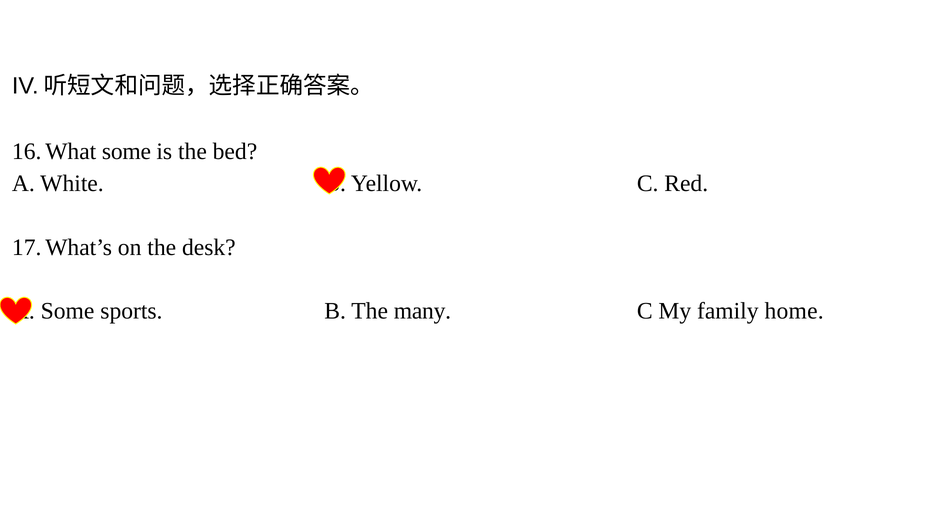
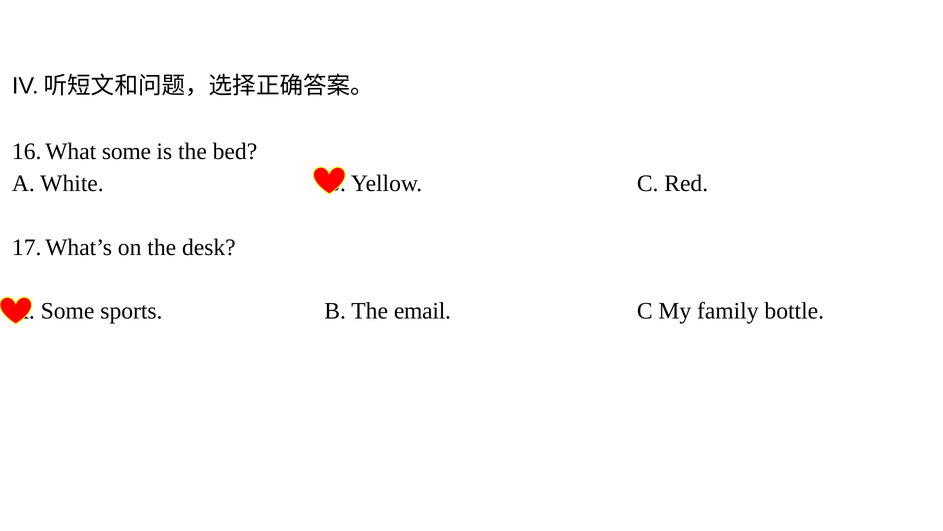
many: many -> email (422, 311)
home: home -> bottle (794, 311)
